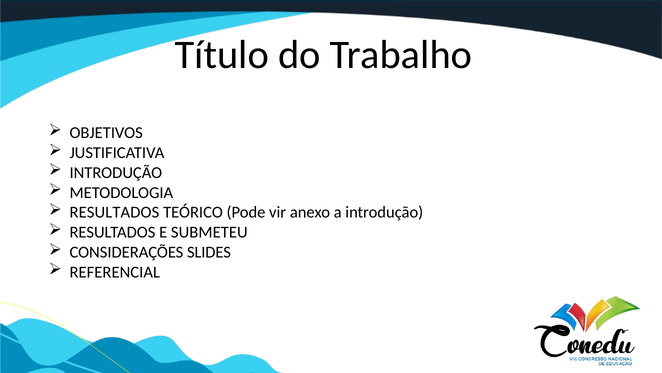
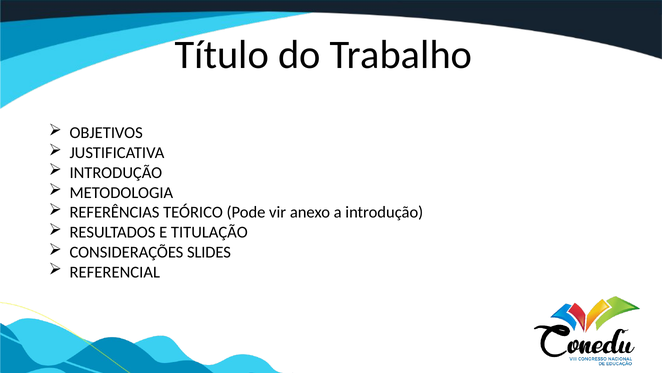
RESULTADOS: RESULTADOS -> REFERÊNCIAS (115, 212)
SUBMETEU: SUBMETEU -> TITULAÇÃO (209, 232)
